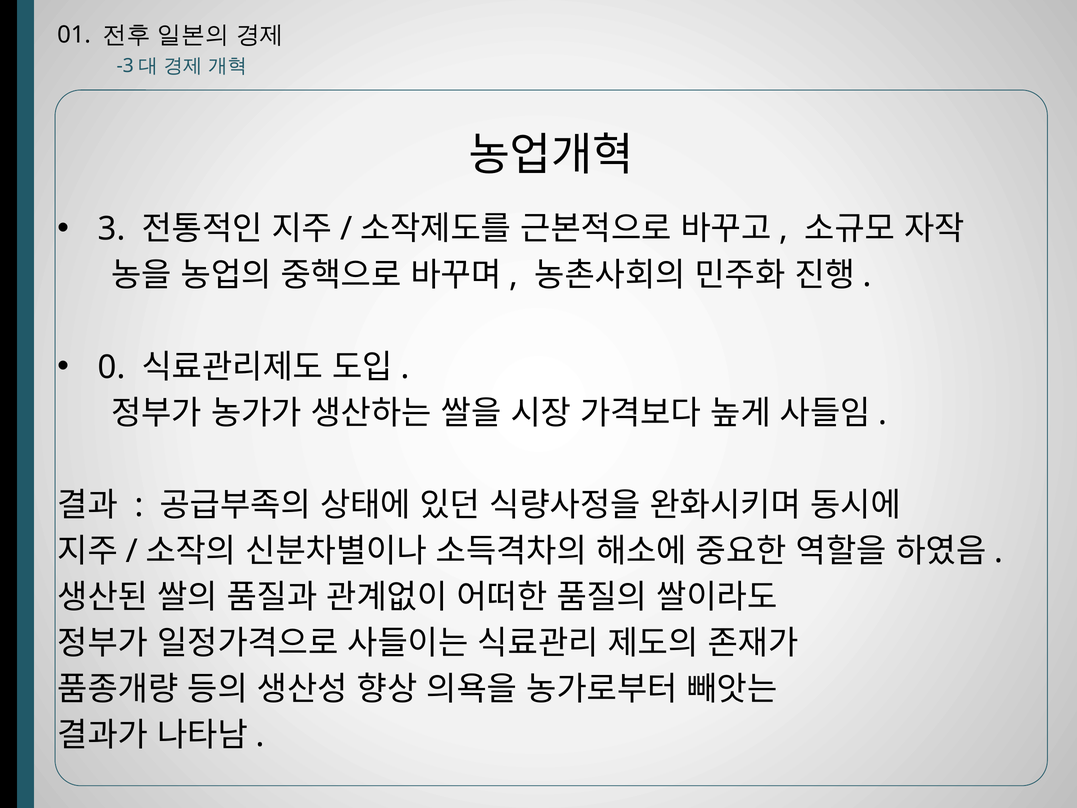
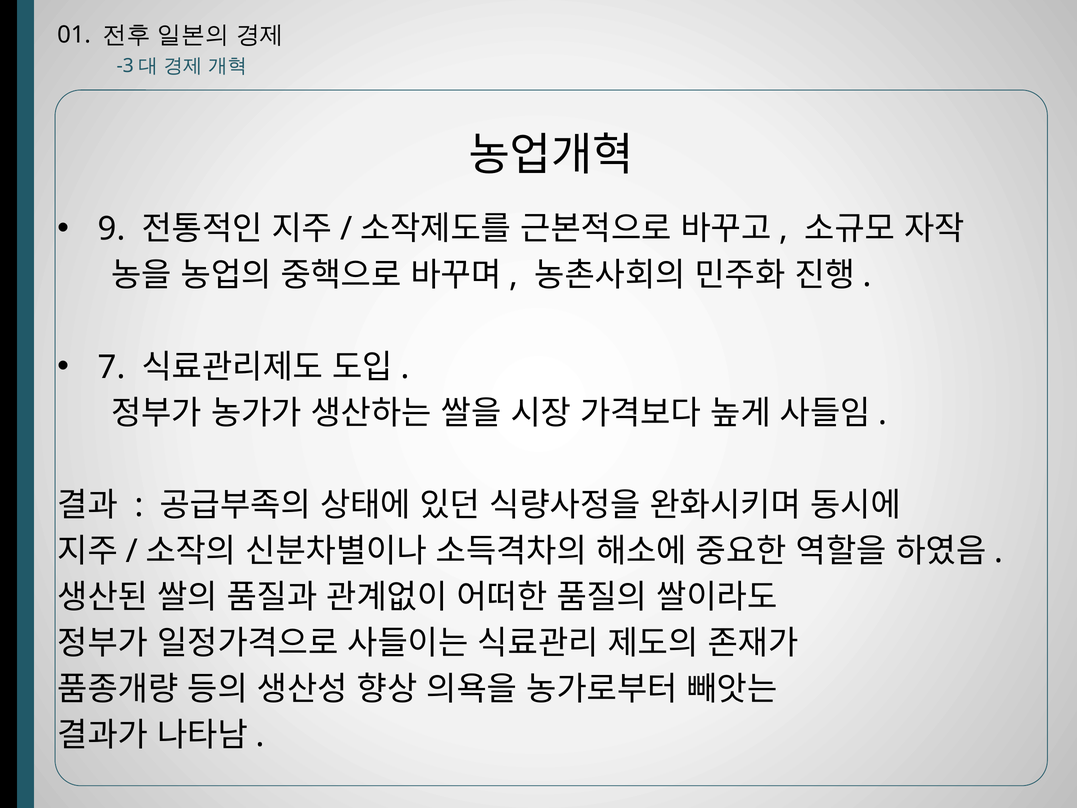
3: 3 -> 9 (112, 229)
0: 0 -> 7 (112, 367)
